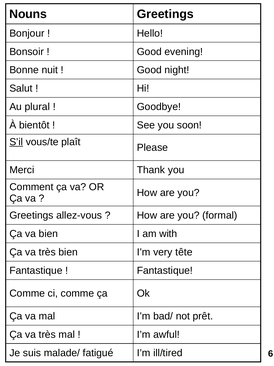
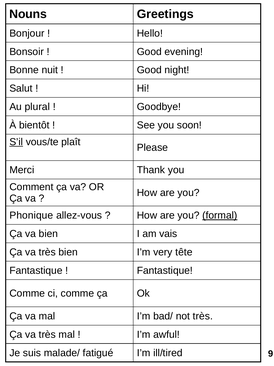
Greetings: Greetings -> Phonique (31, 215)
formal underline: none -> present (220, 215)
with: with -> vais (168, 233)
not prêt: prêt -> très (203, 316)
6: 6 -> 9 (271, 353)
